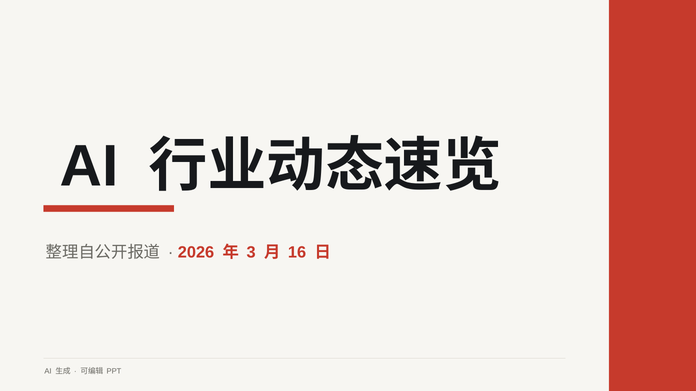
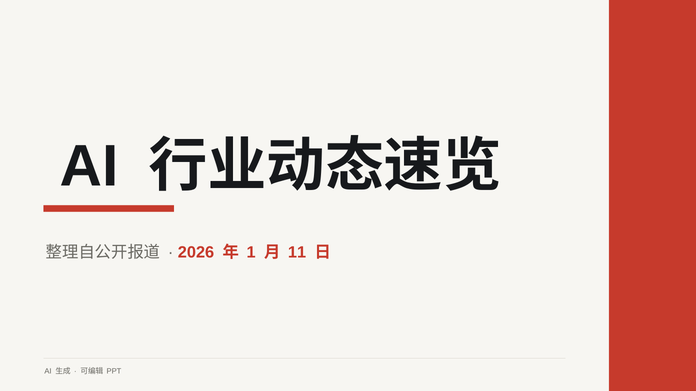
3: 3 -> 1 (251, 253)
16: 16 -> 11 (297, 253)
